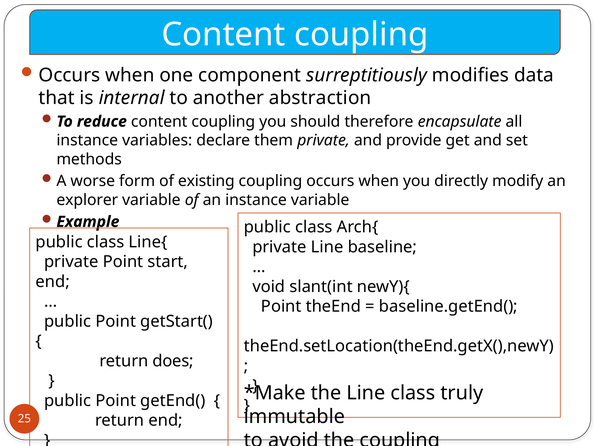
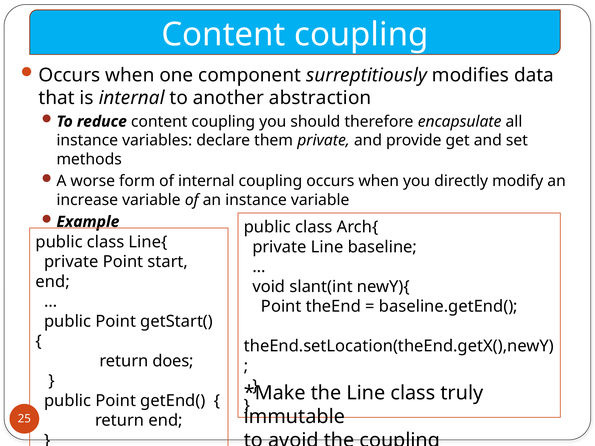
of existing: existing -> internal (206, 181)
explorer: explorer -> increase (87, 200)
